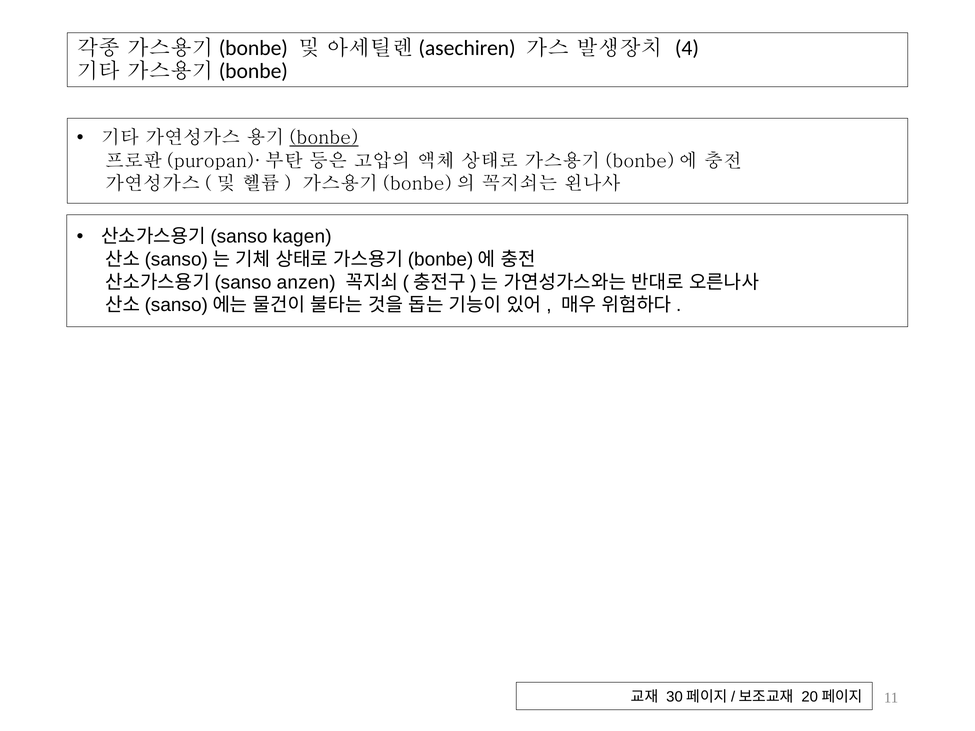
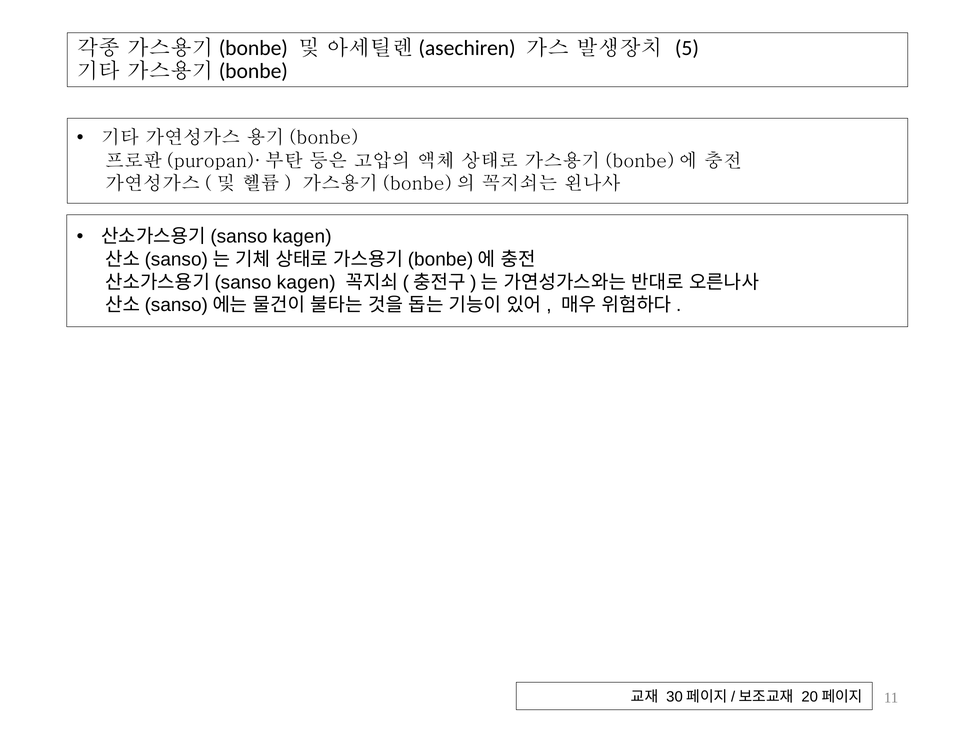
4: 4 -> 5 (687, 48)
bonbe underline: present -> none (324, 138)
anzen: anzen -> kagen (306, 282)
